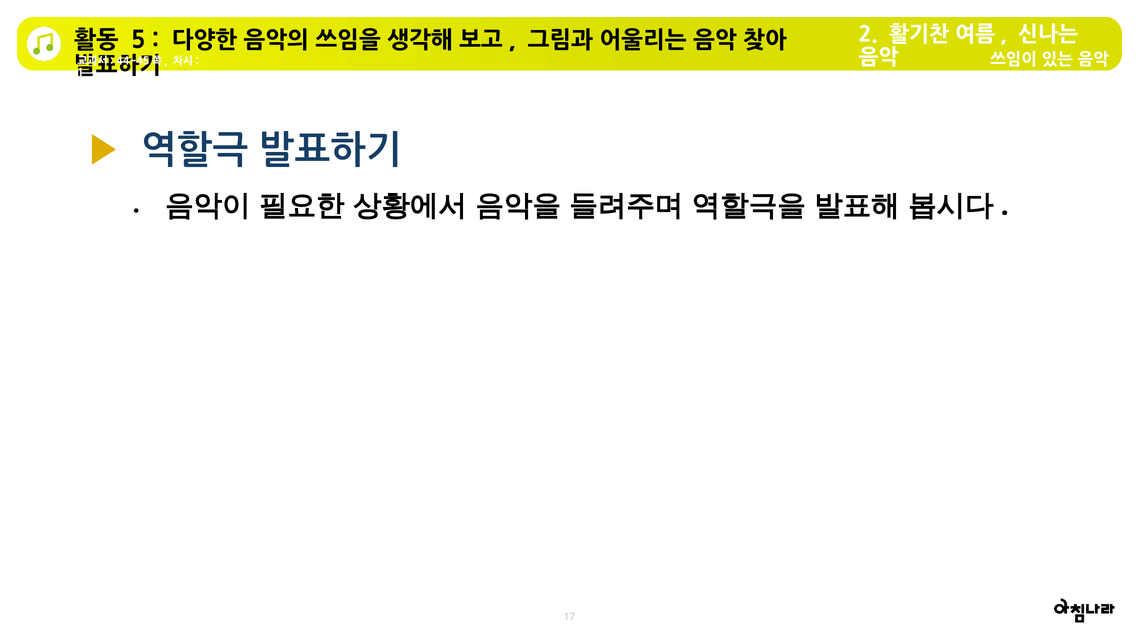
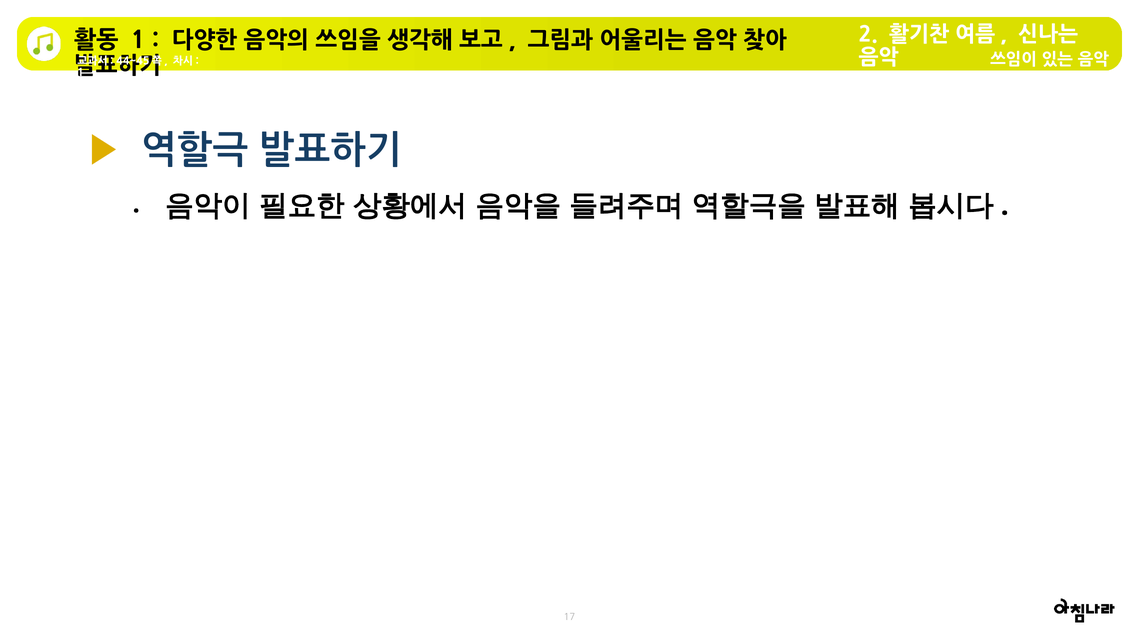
5: 5 -> 1 (138, 41)
